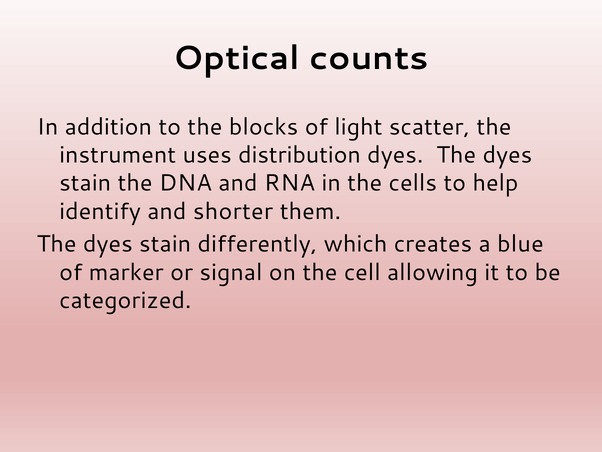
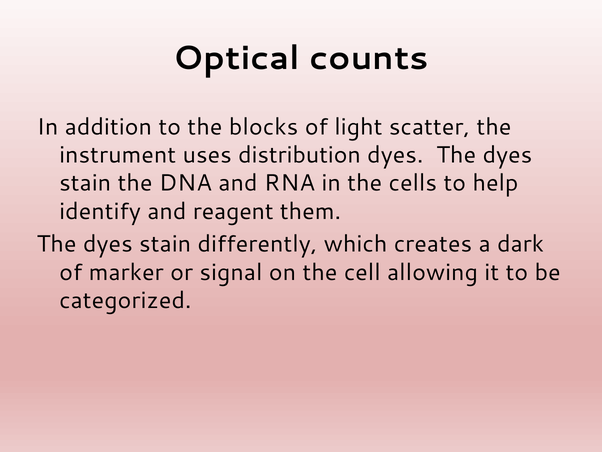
shorter: shorter -> reagent (233, 211)
blue: blue -> dark (521, 244)
